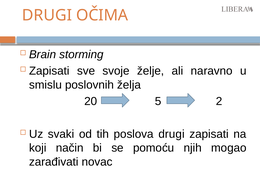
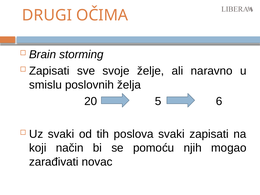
2: 2 -> 6 (219, 101)
poslova drugi: drugi -> svaki (172, 134)
